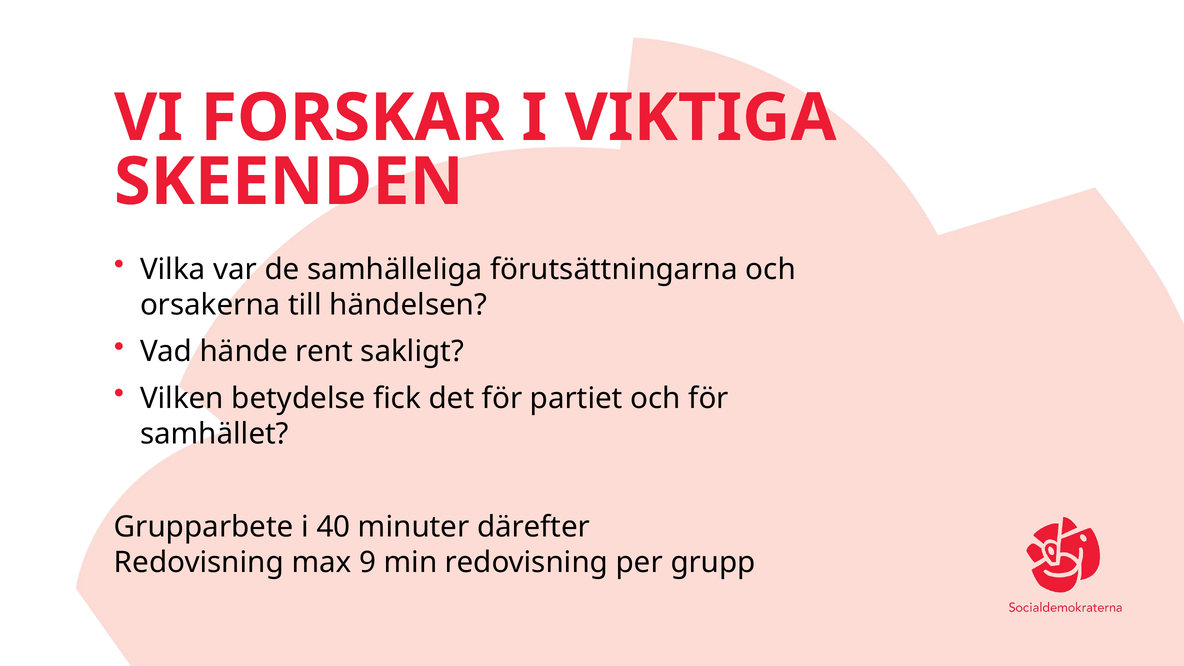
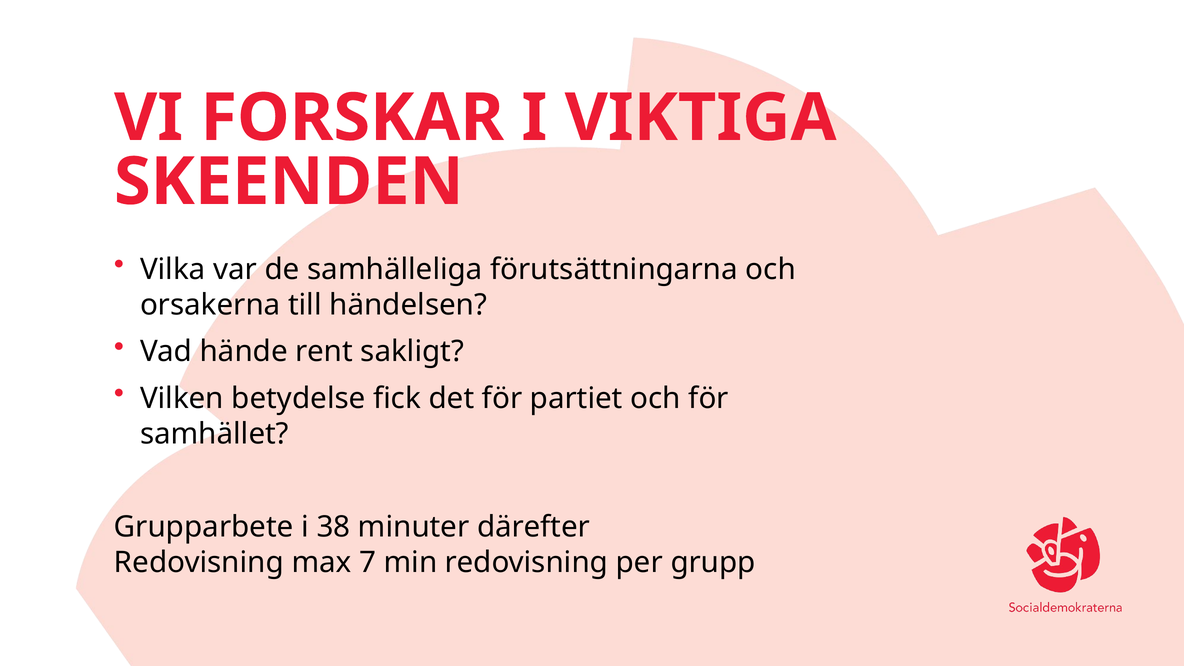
40: 40 -> 38 (333, 527)
9: 9 -> 7 (368, 563)
